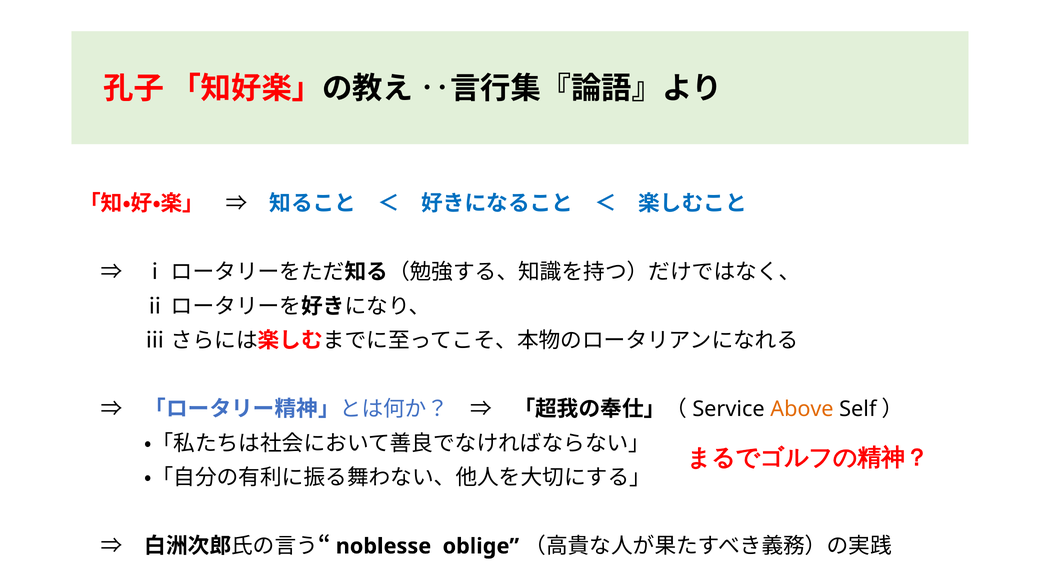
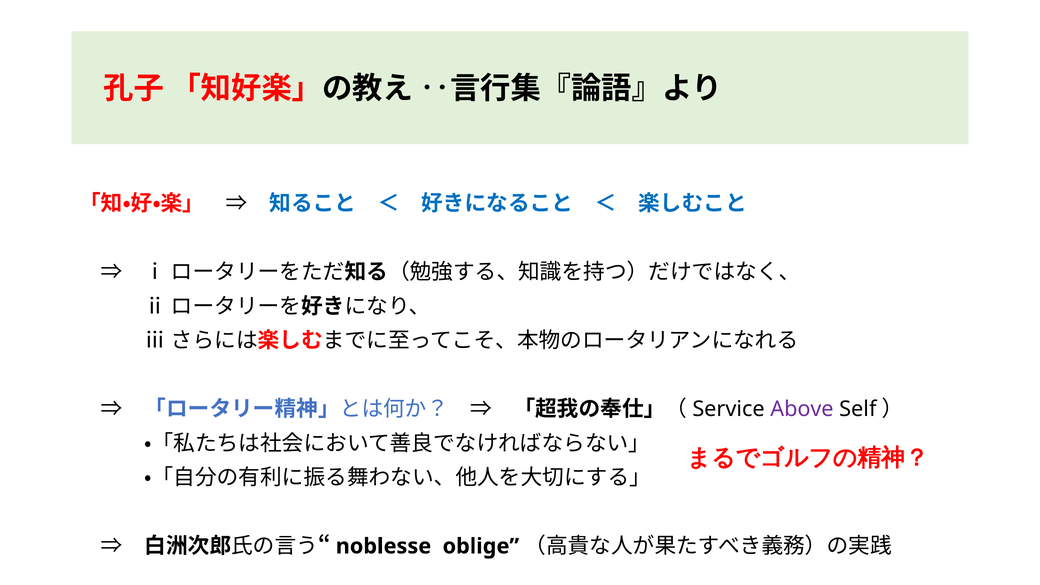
Above colour: orange -> purple (802, 409)
